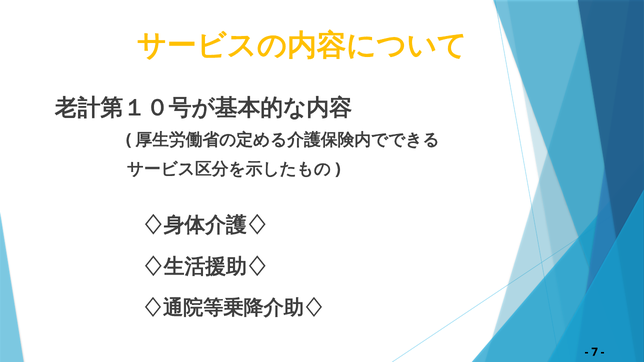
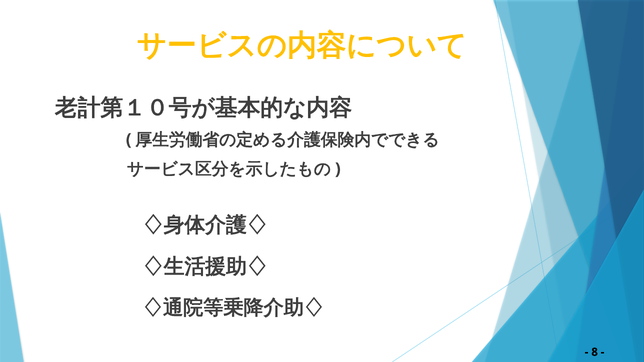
7: 7 -> 8 (595, 352)
